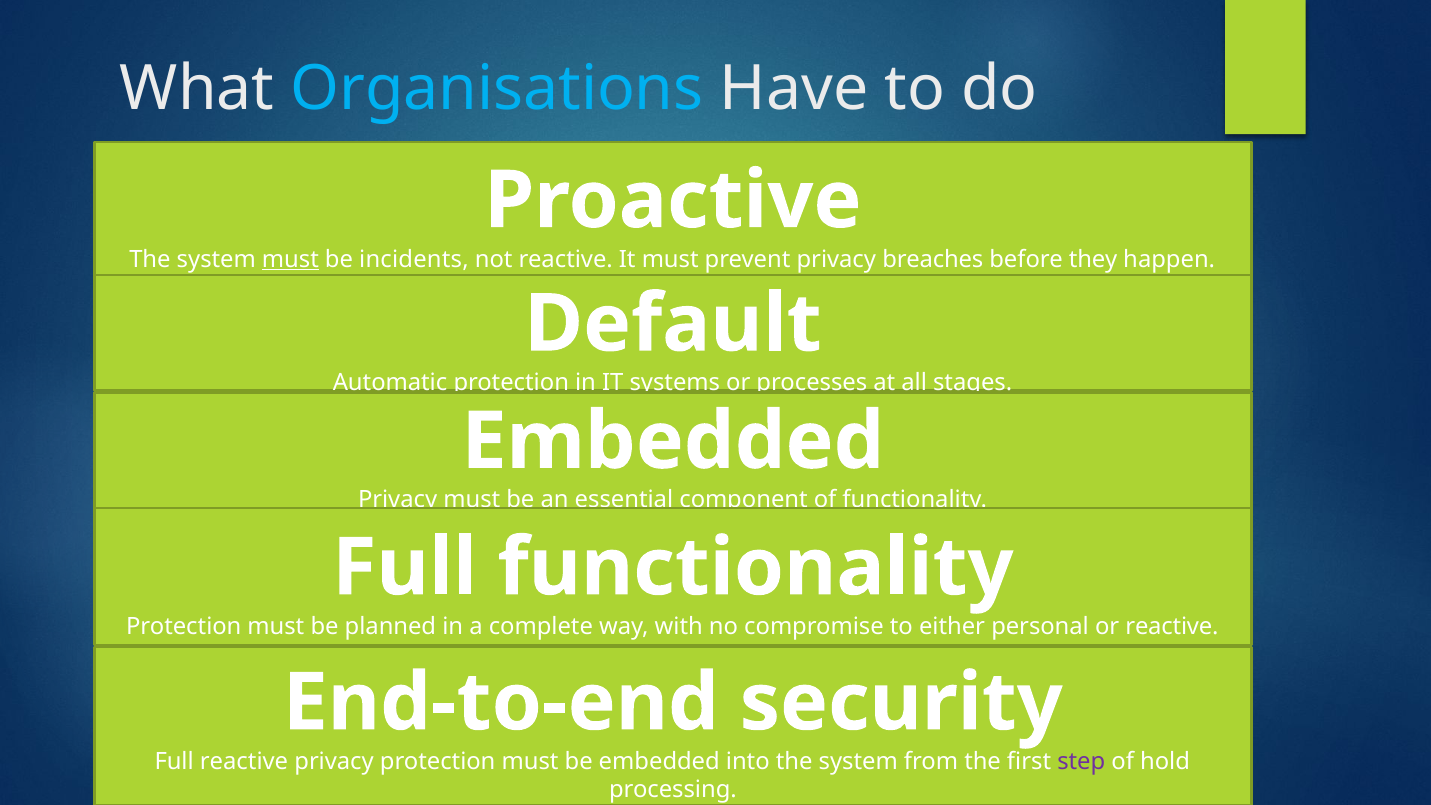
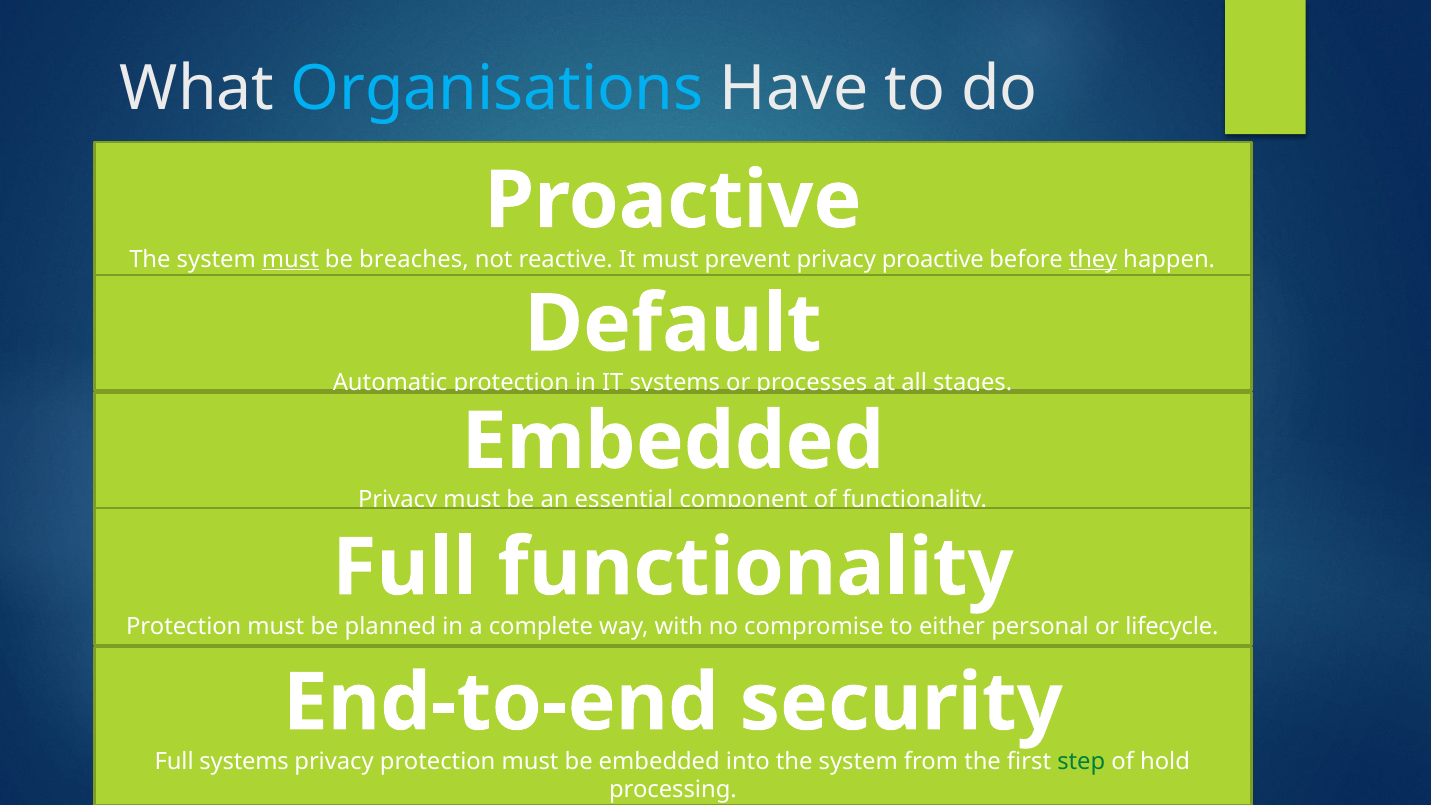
incidents: incidents -> breaches (414, 259)
breaches: breaches -> proactive (933, 259)
they underline: none -> present (1093, 259)
or reactive: reactive -> lifecycle (1172, 626)
Full reactive: reactive -> systems (244, 761)
step colour: purple -> green (1081, 761)
